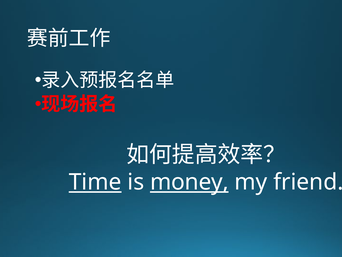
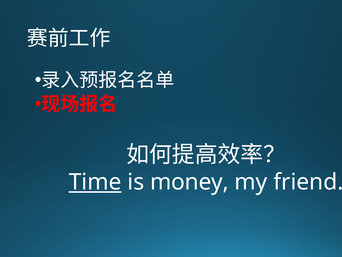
money underline: present -> none (189, 182)
